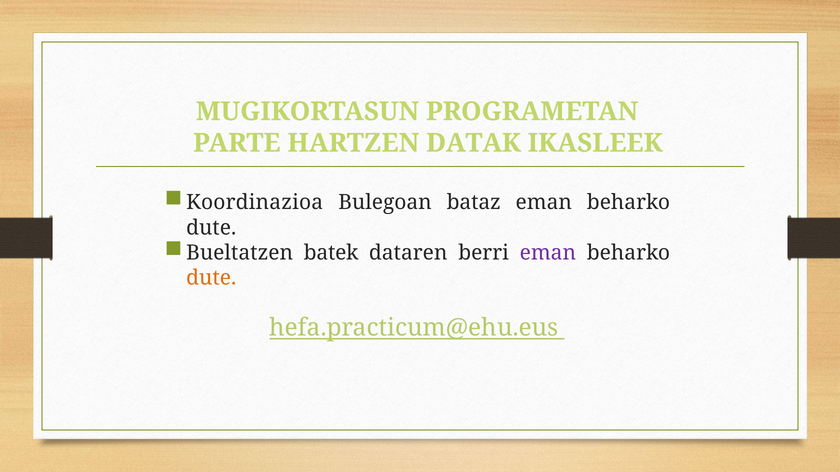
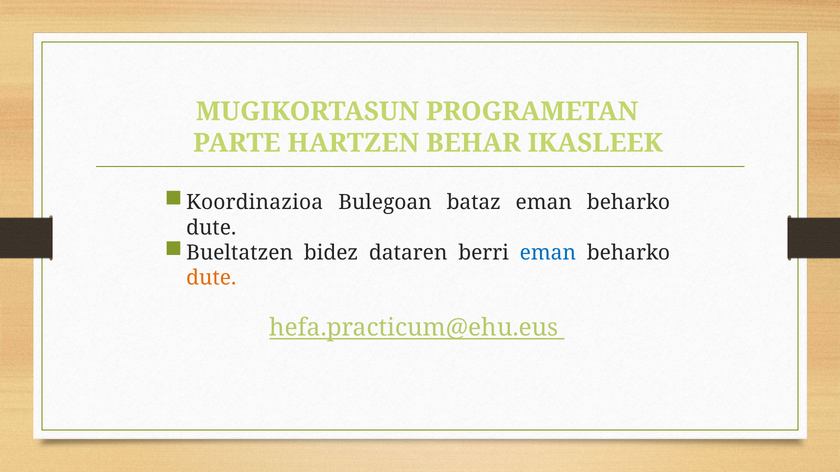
DATAK: DATAK -> BEHAR (473, 143)
batek: batek -> bidez (331, 253)
eman colour: purple -> blue (548, 253)
